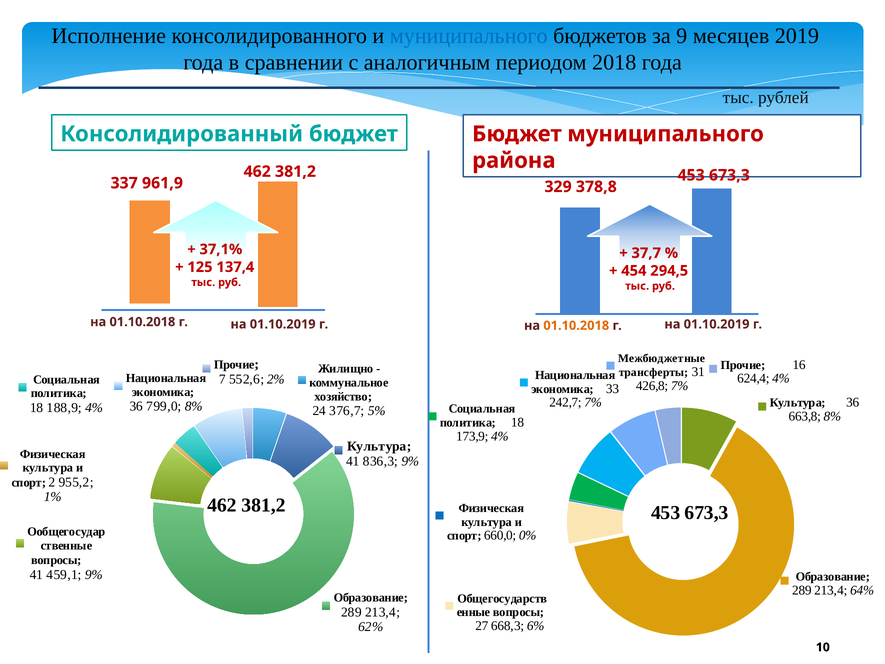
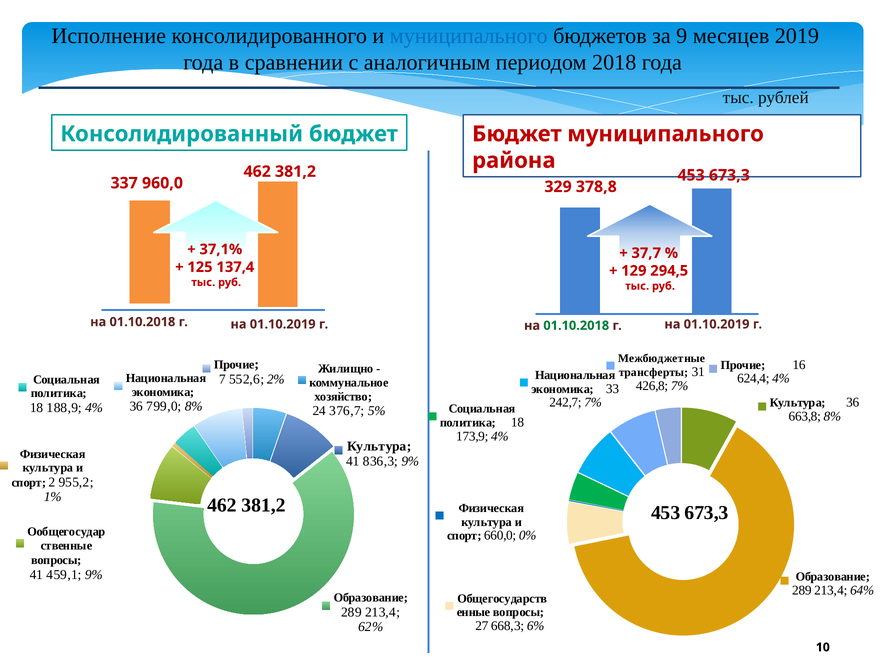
961,9: 961,9 -> 960,0 (162, 183)
454: 454 -> 129 (634, 271)
01.10.2018 colour: orange -> green (576, 325)
